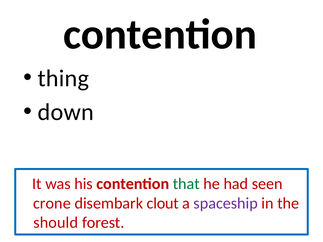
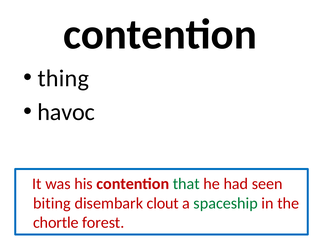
down: down -> havoc (66, 112)
crone: crone -> biting (52, 203)
spaceship colour: purple -> green (226, 203)
should: should -> chortle (56, 223)
